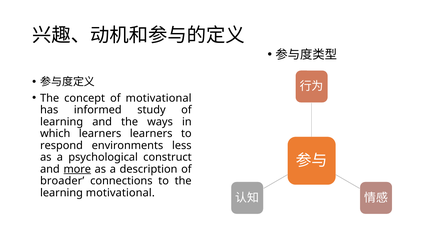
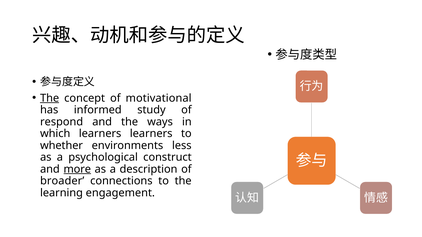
The underline: none -> present (50, 98)
learning: learning -> respond (62, 122)
respond: respond -> whether (62, 146)
learning motivational: motivational -> engagement (120, 193)
